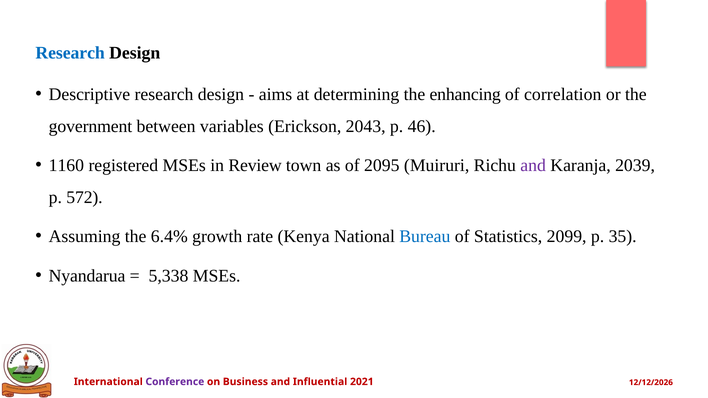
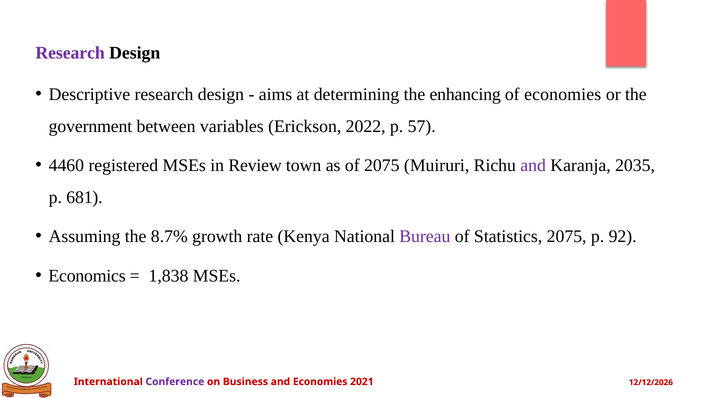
Research colour: blue -> purple (70, 53)
of correlation: correlation -> economies (563, 94)
2043: 2043 -> 2022 (366, 126)
46: 46 -> 57 (422, 126)
1160: 1160 -> 4460 (66, 165)
of 2095: 2095 -> 2075 (382, 165)
2039: 2039 -> 2035 (635, 165)
572: 572 -> 681 (85, 197)
6.4%: 6.4% -> 8.7% (169, 237)
Bureau colour: blue -> purple (425, 237)
Statistics 2099: 2099 -> 2075 (567, 237)
35: 35 -> 92 (623, 237)
Nyandarua: Nyandarua -> Economics (87, 276)
5,338: 5,338 -> 1,838 (168, 276)
and Influential: Influential -> Economies (320, 382)
